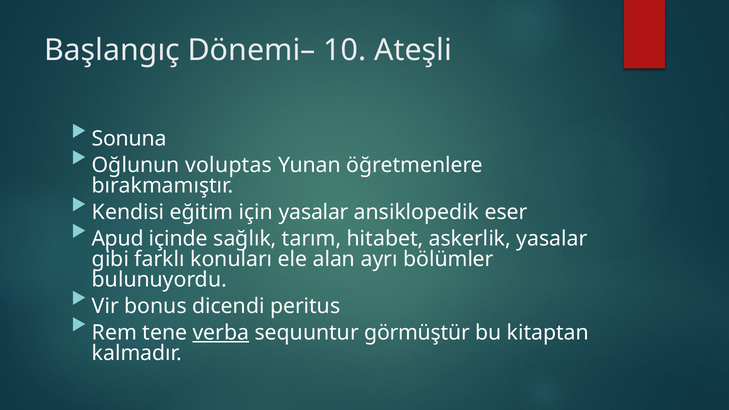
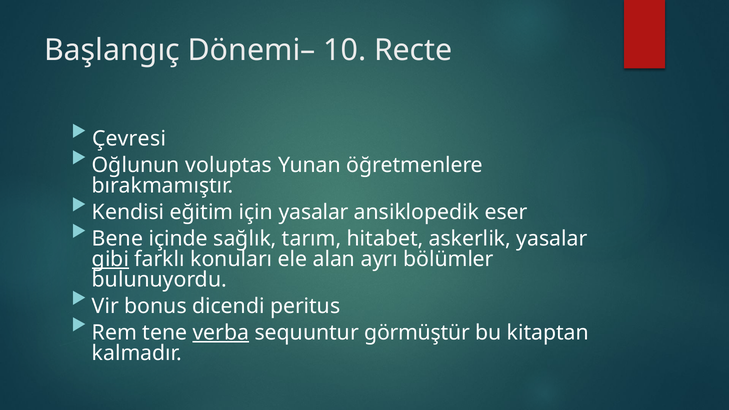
Ateşli: Ateşli -> Recte (413, 50)
Sonuna: Sonuna -> Çevresi (129, 139)
Apud: Apud -> Bene (118, 239)
gibi underline: none -> present (110, 259)
